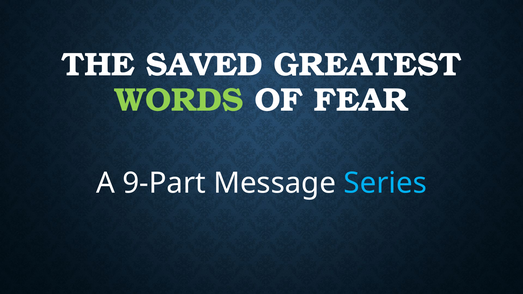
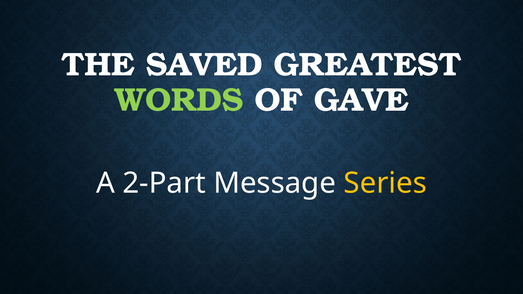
FEAR: FEAR -> GAVE (361, 100)
9-Part: 9-Part -> 2-Part (164, 183)
Series colour: light blue -> yellow (385, 183)
